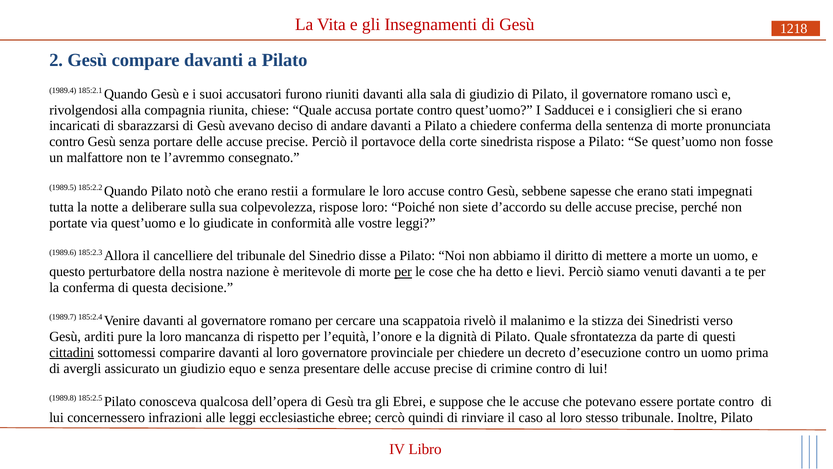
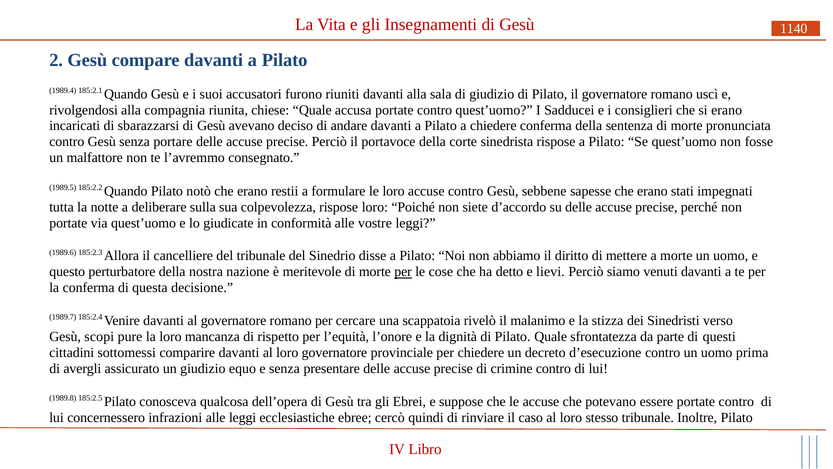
1218: 1218 -> 1140 (794, 29)
arditi: arditi -> scopi (99, 337)
cittadini underline: present -> none (72, 353)
